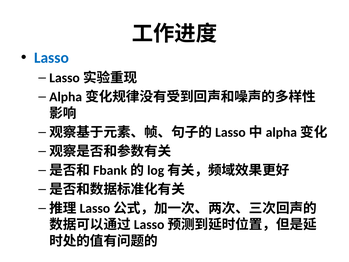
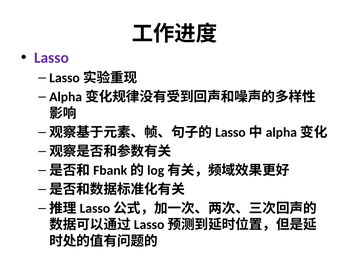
Lasso colour: blue -> purple (51, 58)
